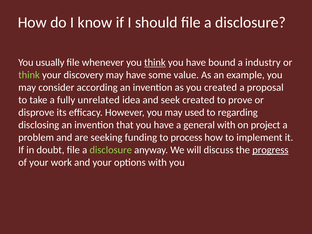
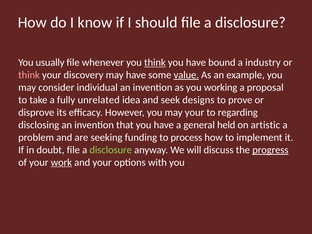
think colour: light green -> pink (29, 75)
value underline: none -> present (186, 75)
according: according -> individual (97, 87)
you created: created -> working (221, 87)
seek created: created -> designs (198, 100)
may used: used -> your (195, 112)
general with: with -> held (226, 125)
project: project -> artistic (265, 125)
work underline: none -> present (61, 162)
